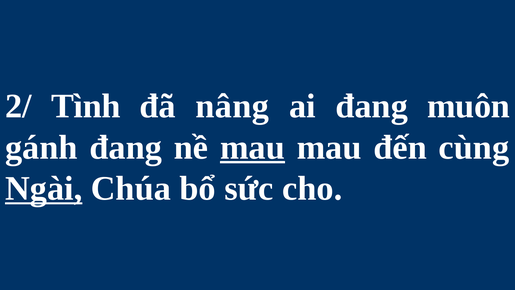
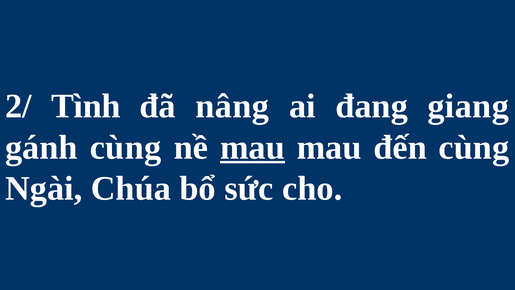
muôn: muôn -> giang (468, 106)
gánh đang: đang -> cùng (126, 147)
Ngài underline: present -> none (44, 188)
